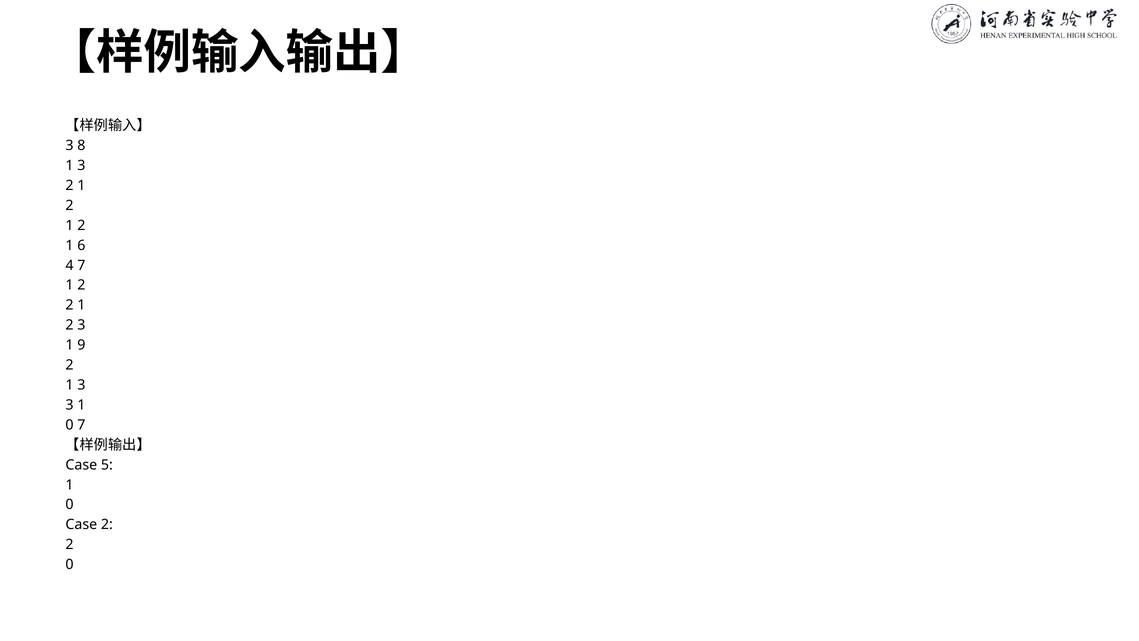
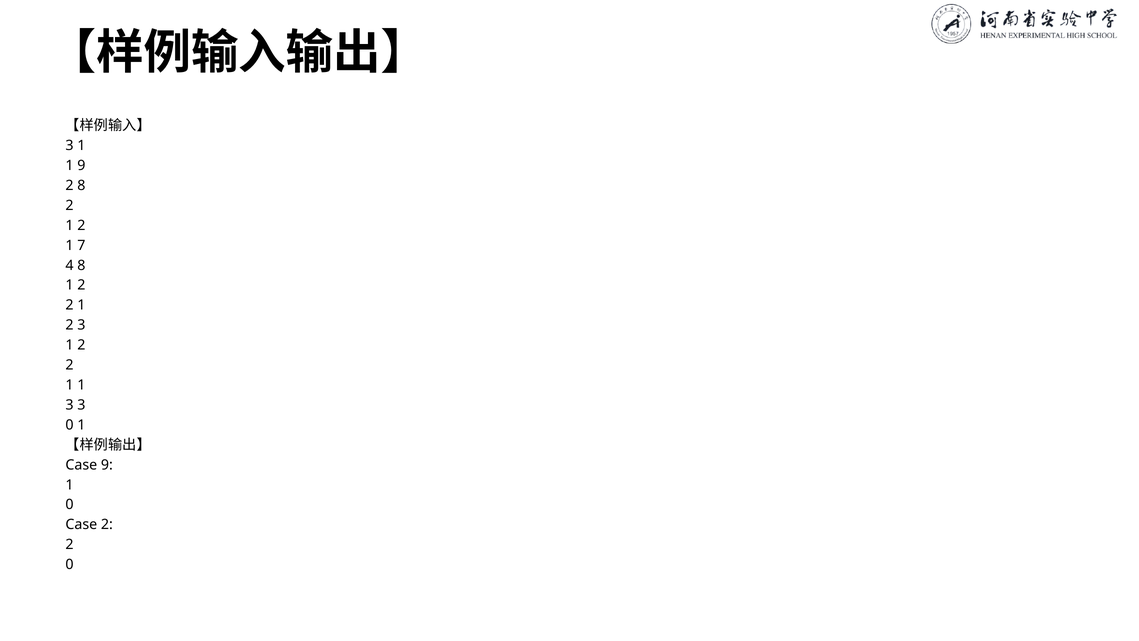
8: 8 -> 1 (81, 146)
3: 3 -> 9 (81, 165)
1: 1 -> 8 (81, 185)
6: 6 -> 7 (81, 245)
4 7: 7 -> 8 (81, 265)
9: 9 -> 2 (81, 345)
3: 3 -> 1 (81, 385)
1: 1 -> 3 (81, 405)
0 7: 7 -> 1 (81, 425)
Case 5: 5 -> 9 (107, 465)
